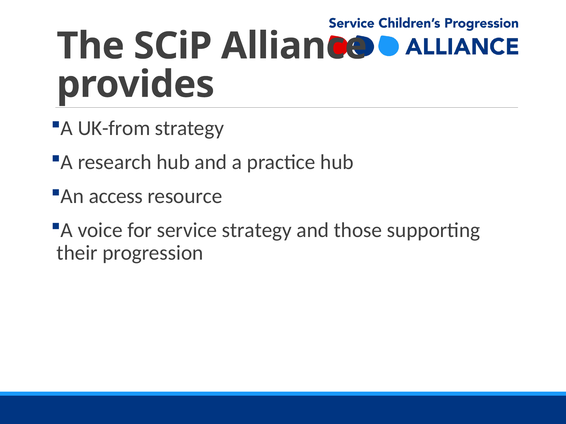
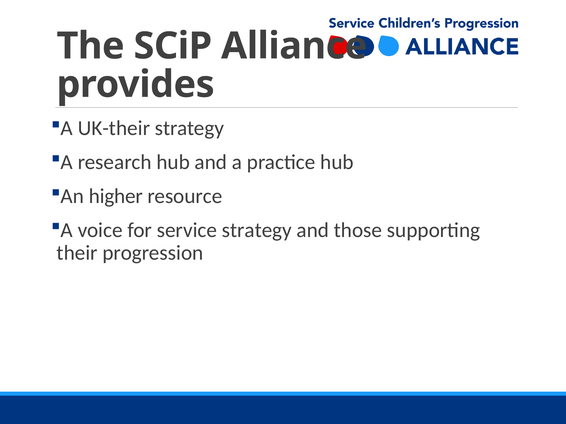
UK-from: UK-from -> UK-their (114, 128)
access: access -> higher (116, 196)
